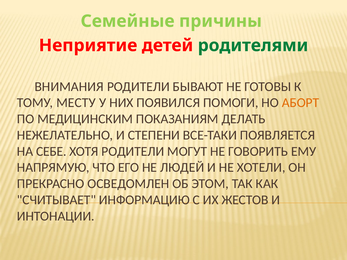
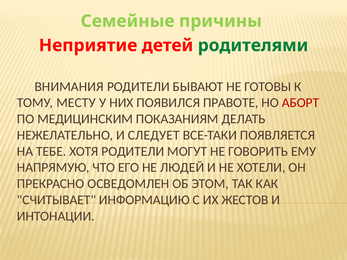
ПОМОГИ: ПОМОГИ -> ПРАВОТЕ (231, 103)
АБОРТ colour: orange -> red (301, 103)
СТЕПЕНИ: СТЕПЕНИ -> СЛЕДУЕТ (154, 135)
СЕБЕ: СЕБЕ -> ТЕБЕ (51, 151)
